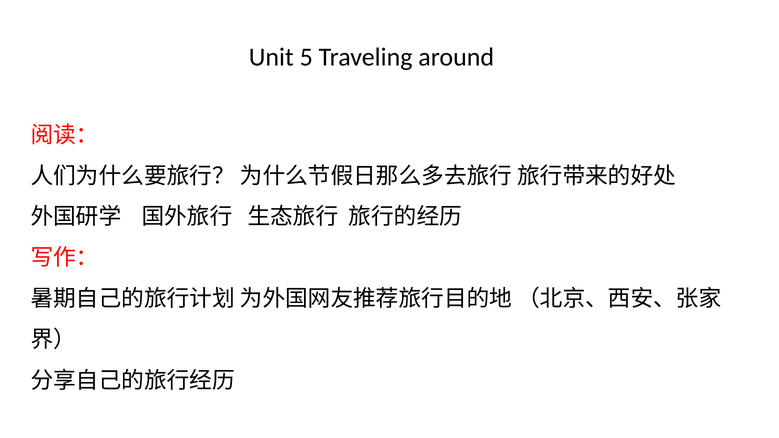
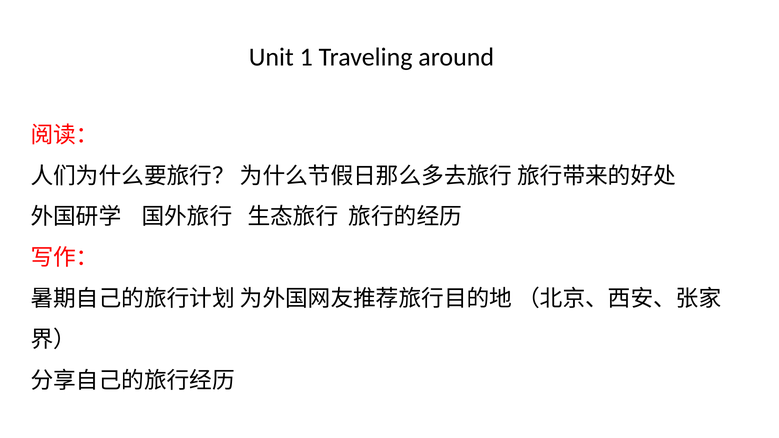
5: 5 -> 1 (306, 57)
